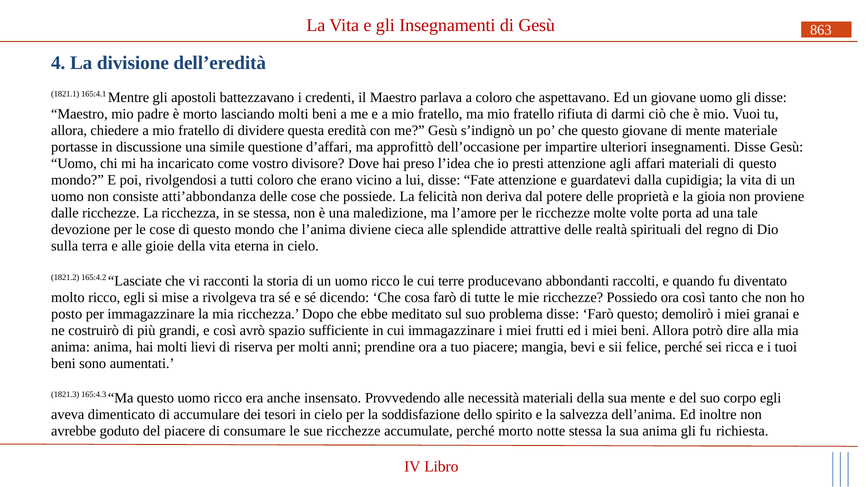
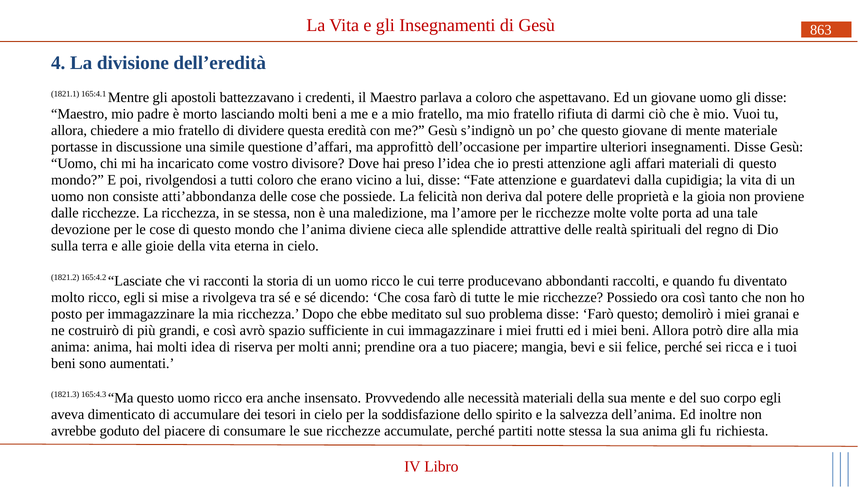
lievi: lievi -> idea (203, 347)
perché morto: morto -> partiti (516, 431)
